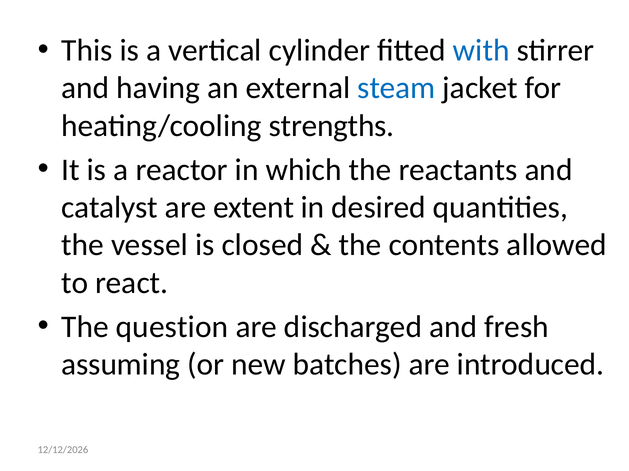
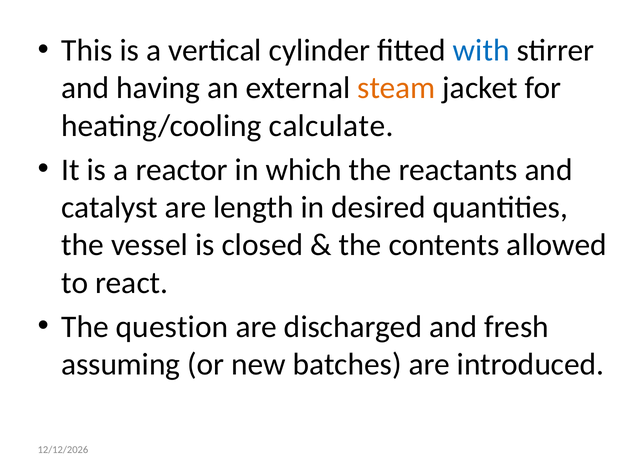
steam colour: blue -> orange (396, 88)
strengths: strengths -> calculate (331, 126)
extent: extent -> length (254, 208)
